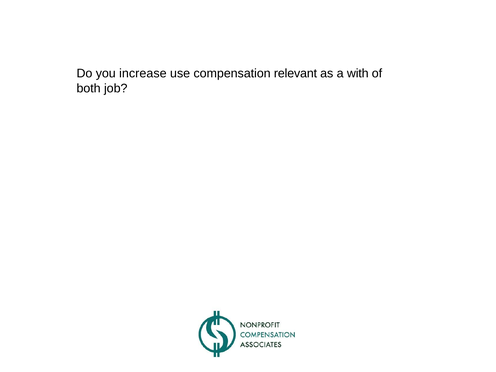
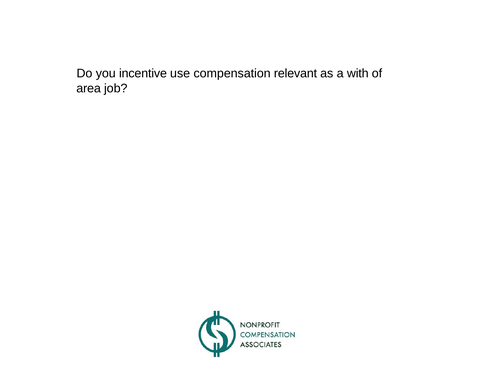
increase: increase -> incentive (143, 73)
both: both -> area (89, 88)
